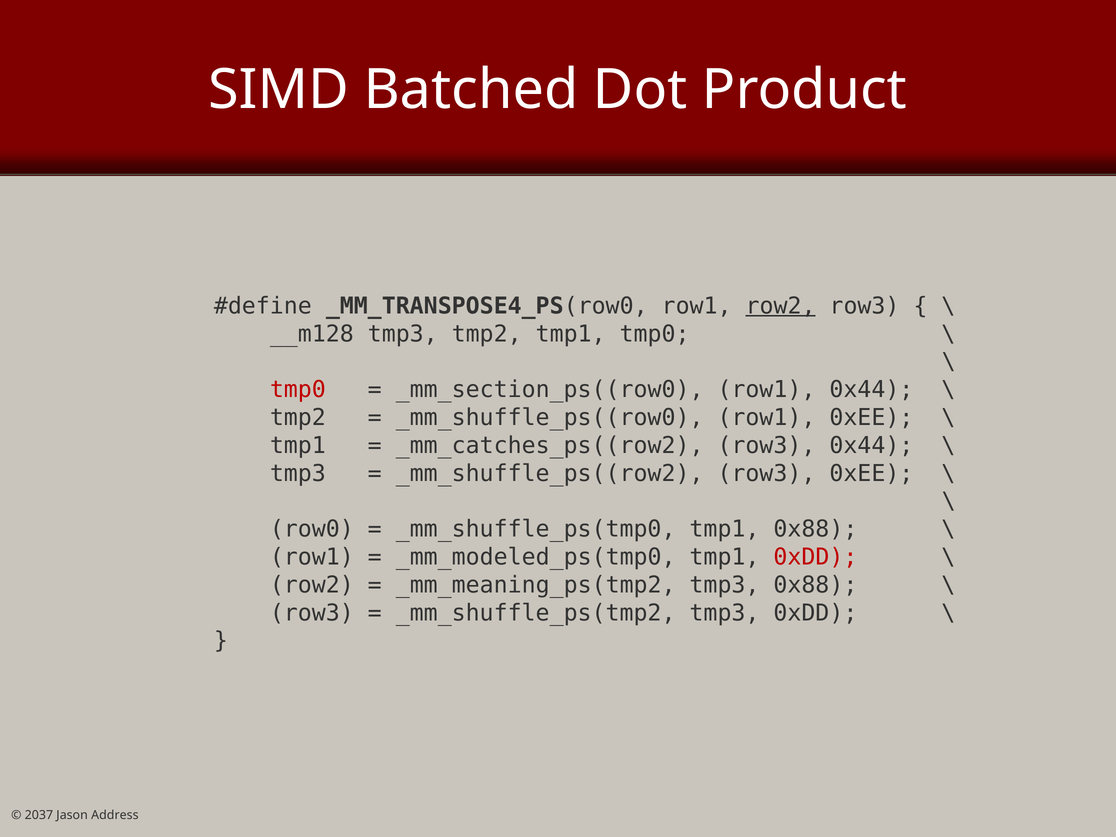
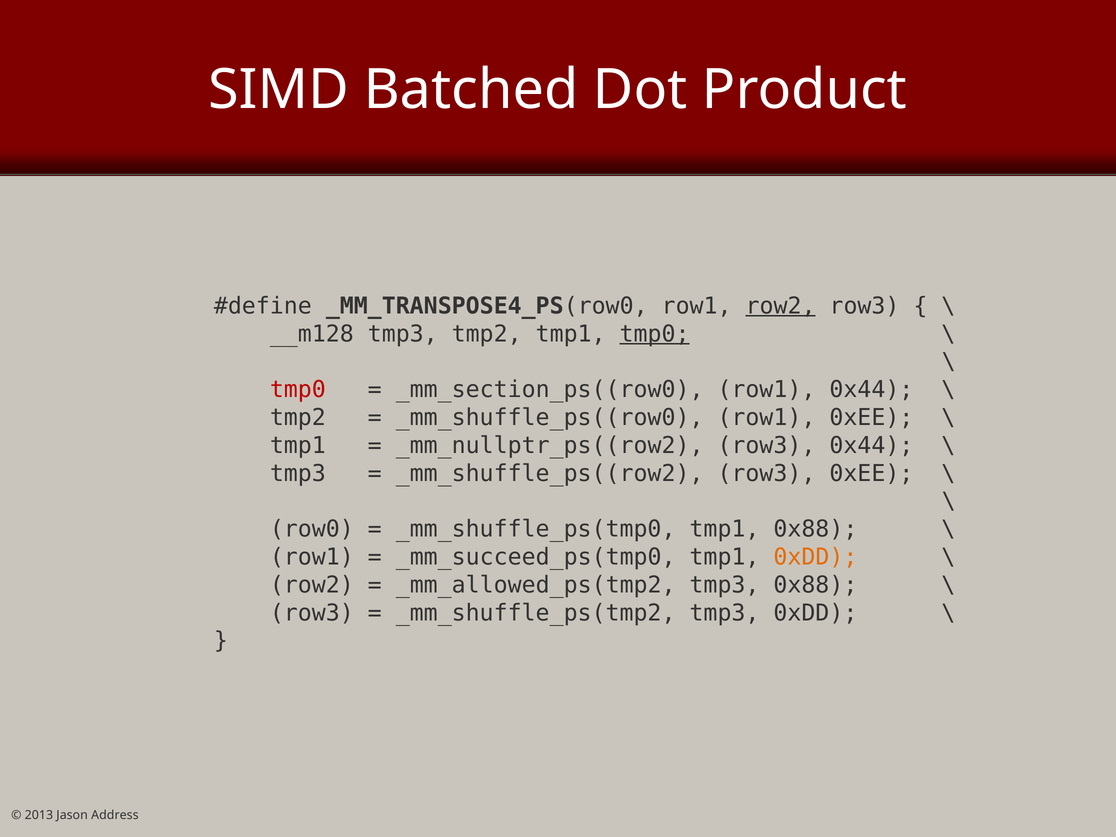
tmp0 underline: none -> present (655, 334)
_mm_catches_ps((row2: _mm_catches_ps((row2 -> _mm_nullptr_ps((row2 (550, 445)
_mm_modeled_ps(tmp0: _mm_modeled_ps(tmp0 -> _mm_succeed_ps(tmp0 (536, 557)
0xDD colour: red -> orange (815, 557)
_mm_meaning_ps(tmp2: _mm_meaning_ps(tmp2 -> _mm_allowed_ps(tmp2 (536, 585)
2037: 2037 -> 2013 (39, 815)
